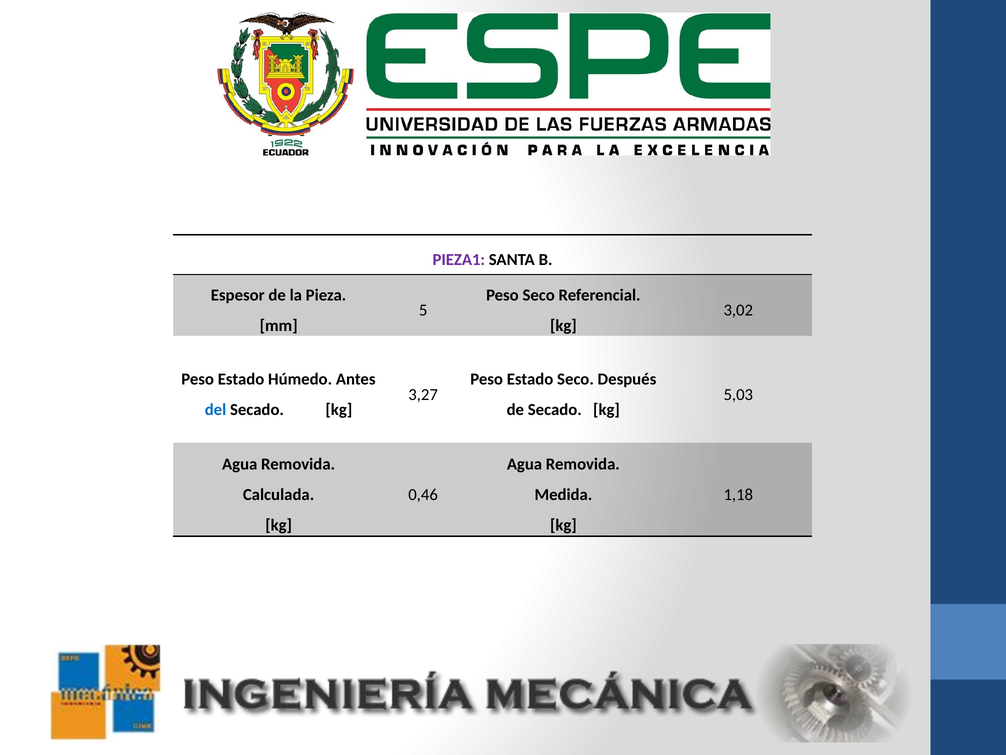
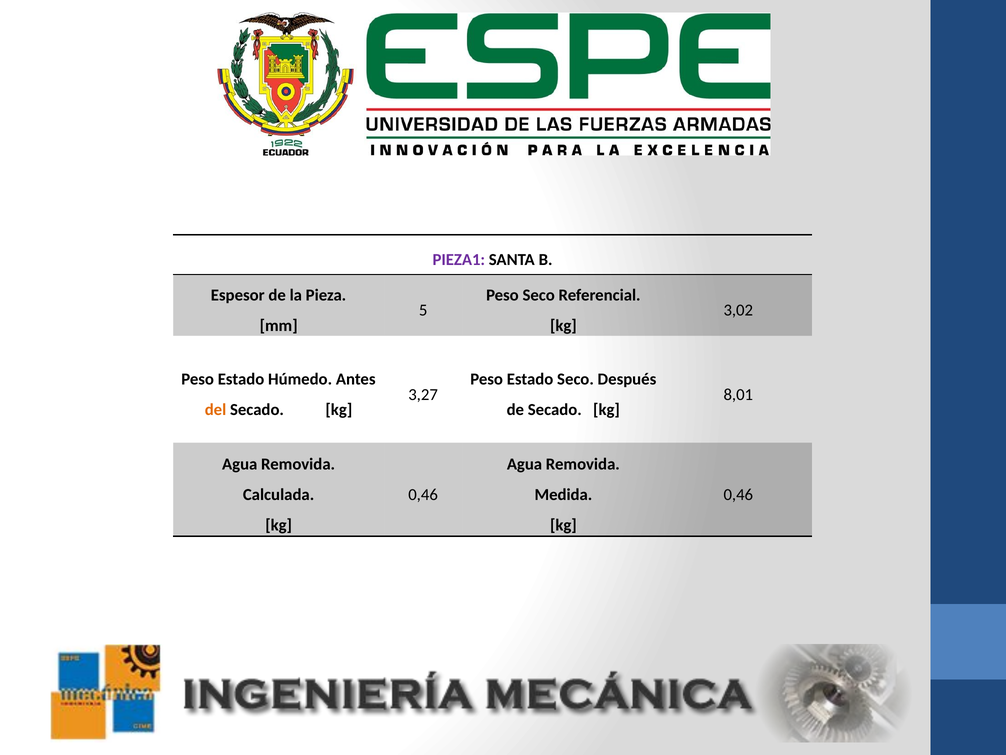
5,03: 5,03 -> 8,01 (738, 394)
del colour: blue -> orange (216, 410)
1,18: 1,18 -> 0,46 (738, 494)
